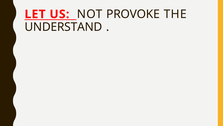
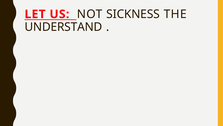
PROVOKE: PROVOKE -> SICKNESS (133, 14)
